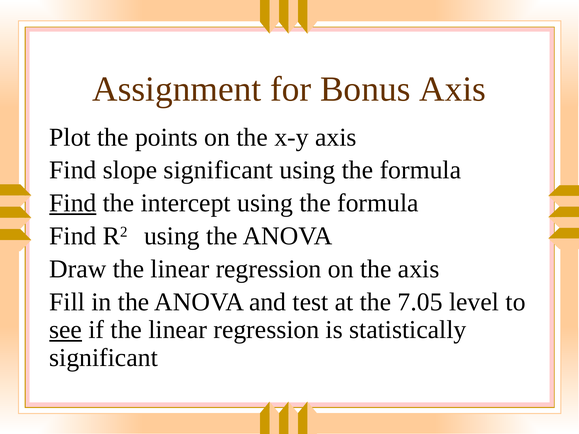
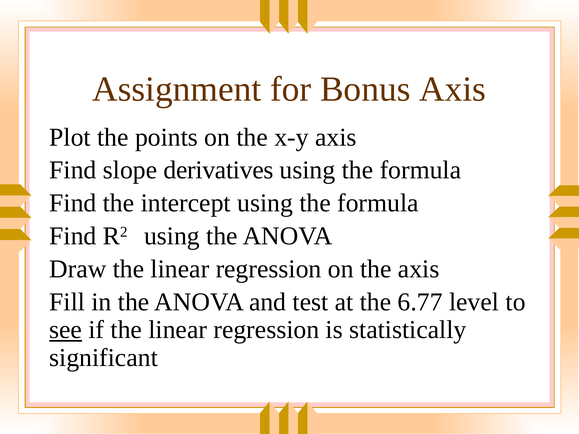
slope significant: significant -> derivatives (219, 170)
Find underline: present -> none (73, 203)
7.05: 7.05 -> 6.77 (420, 302)
